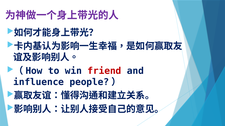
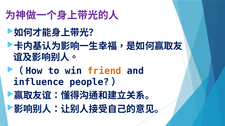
friend colour: red -> orange (104, 71)
